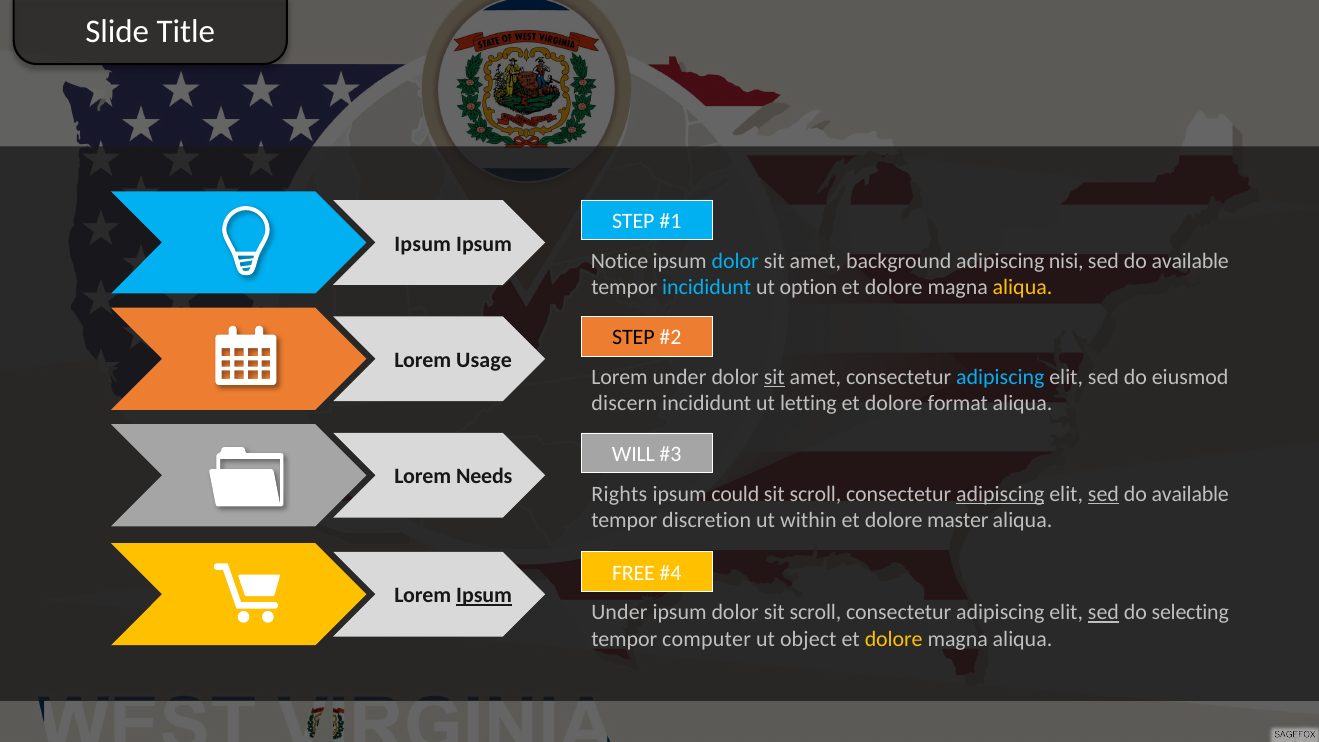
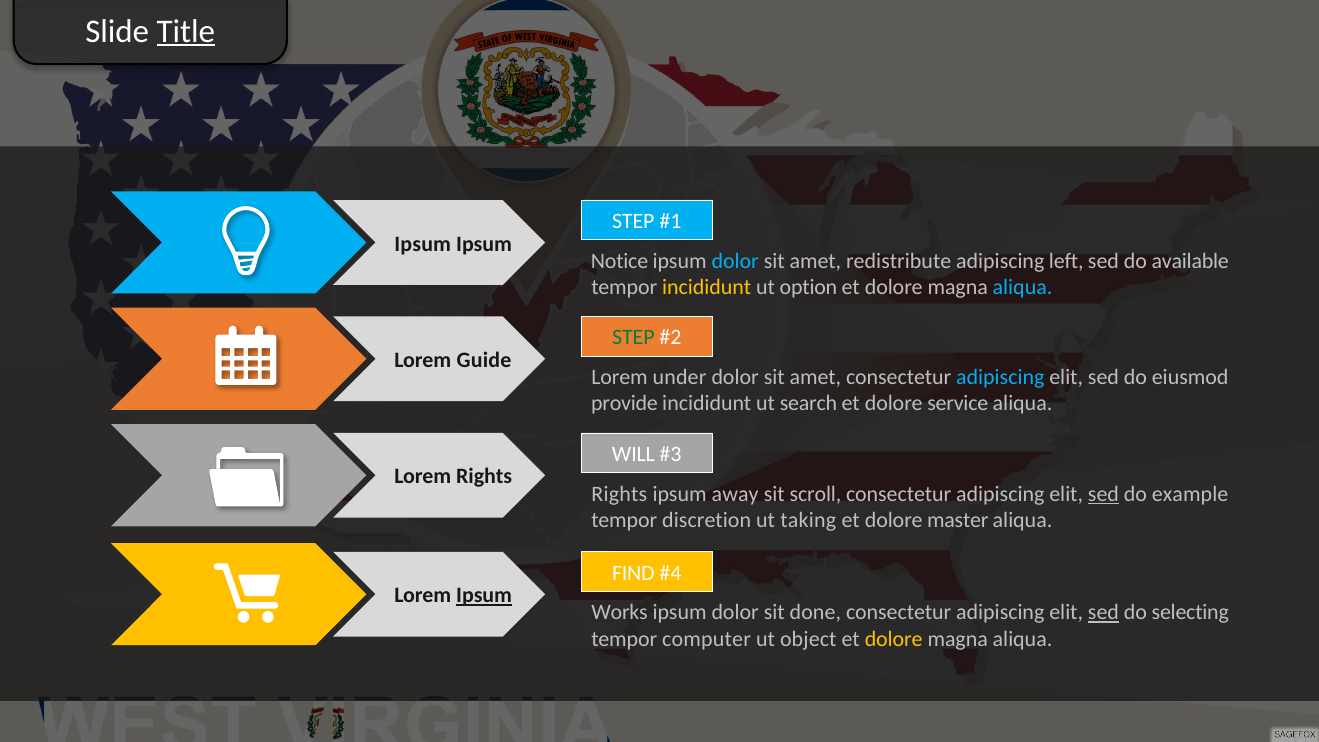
Title underline: none -> present (186, 31)
background: background -> redistribute (899, 261)
nisi: nisi -> left (1066, 261)
incididunt colour: light blue -> yellow (707, 287)
aliqua colour: yellow -> light blue (1023, 287)
STEP colour: black -> green (633, 338)
Usage: Usage -> Guide (484, 360)
sit underline: present -> none (774, 377)
discern: discern -> provide (624, 404)
letting: letting -> search (808, 404)
format: format -> service (958, 404)
Lorem Needs: Needs -> Rights (484, 477)
could: could -> away (735, 494)
adipiscing underline: present -> none (1000, 494)
available: available -> example (1190, 494)
within: within -> taking (808, 520)
FREE: FREE -> FIND (633, 573)
Under: Under -> Works (620, 613)
dolor sit scroll: scroll -> done (815, 613)
